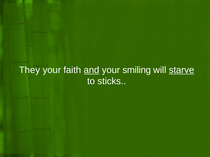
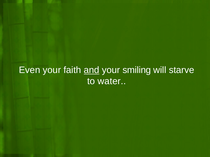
They: They -> Even (30, 70)
starve underline: present -> none (182, 70)
sticks: sticks -> water (112, 81)
